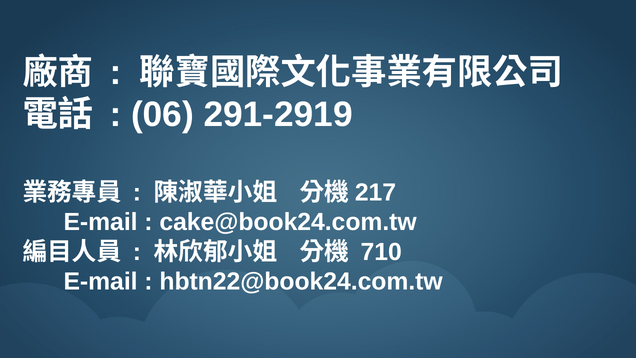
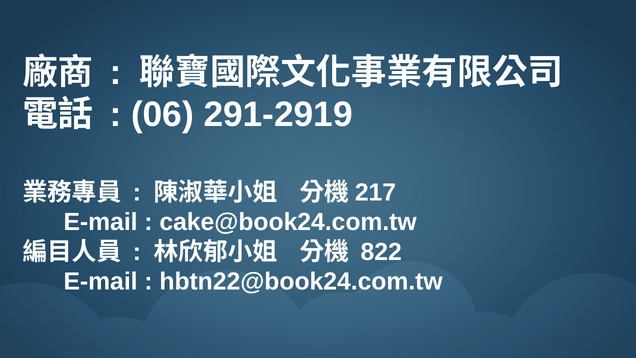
710: 710 -> 822 (381, 252)
